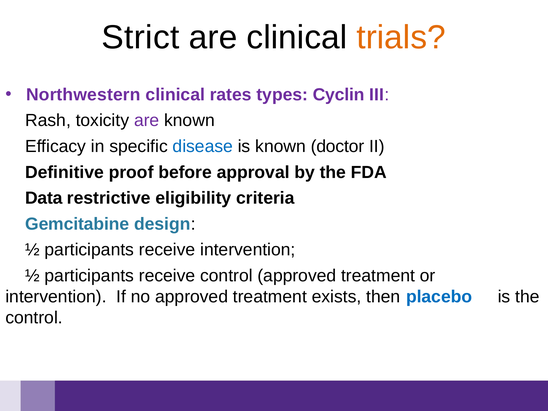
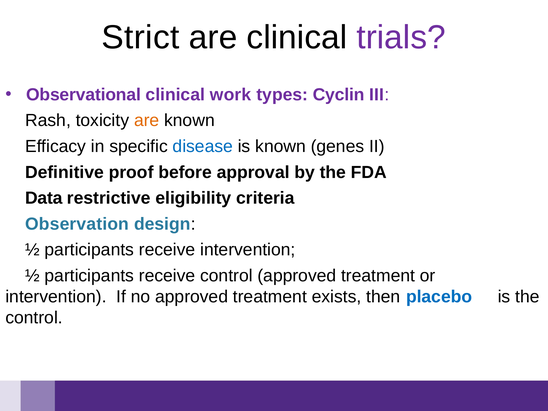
trials colour: orange -> purple (401, 37)
Northwestern: Northwestern -> Observational (83, 95)
rates: rates -> work (231, 95)
are colour: purple -> orange (147, 121)
doctor: doctor -> genes (337, 146)
Gemcitabine: Gemcitabine -> Observation (77, 224)
